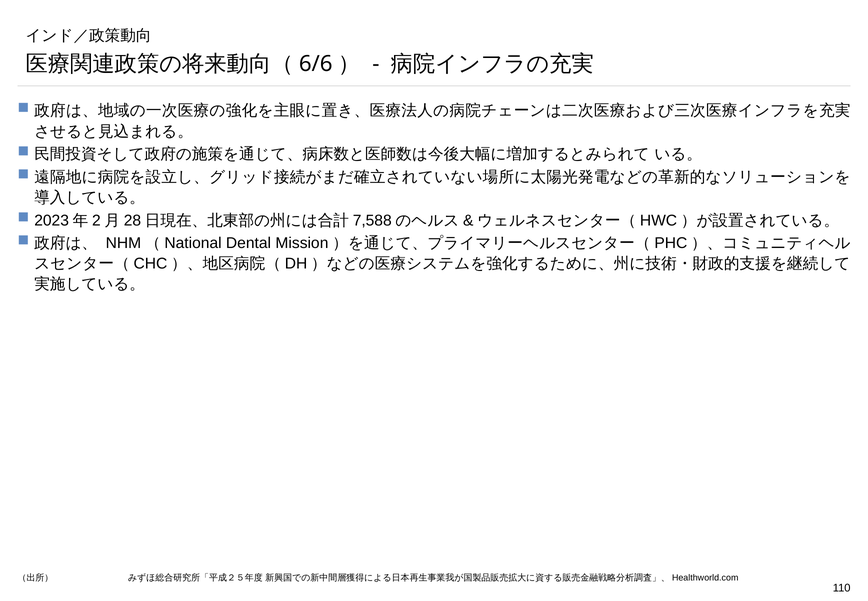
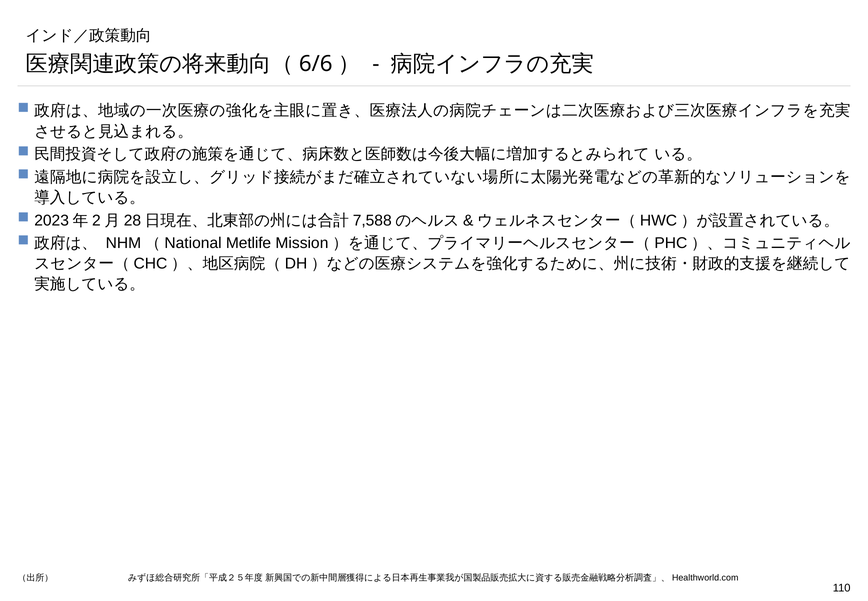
Dental: Dental -> Metlife (249, 243)
